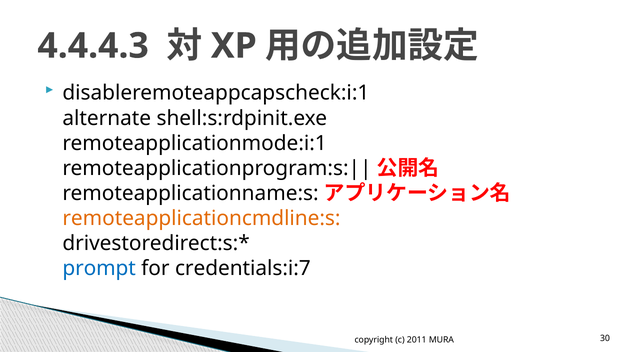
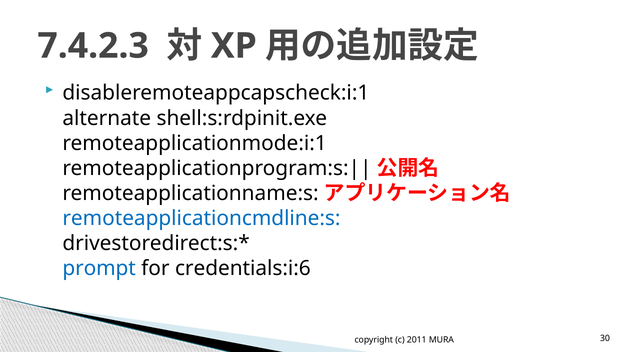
4.4.4.3: 4.4.4.3 -> 7.4.2.3 (93, 46)
remoteapplicationcmdline:s colour: orange -> blue (201, 218)
credentials:i:7: credentials:i:7 -> credentials:i:6 (243, 268)
